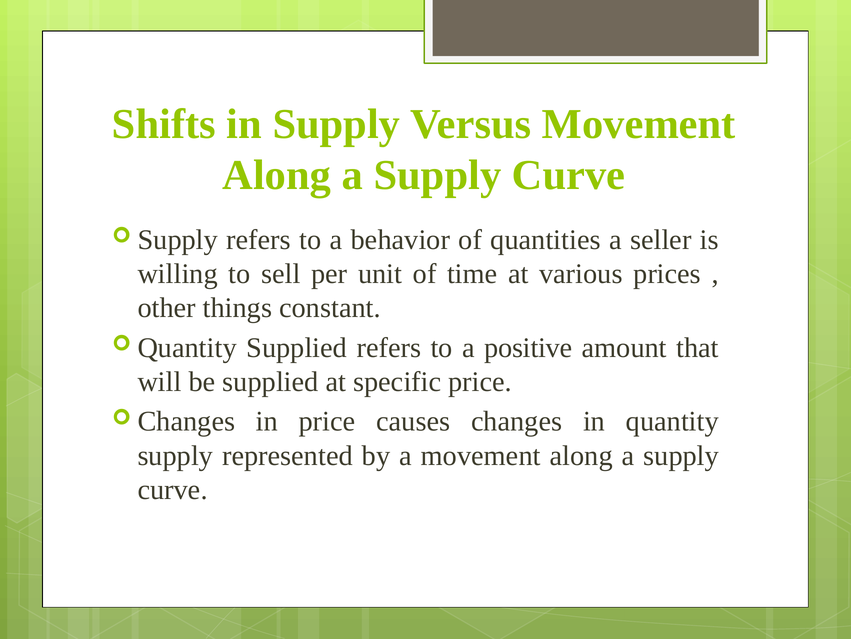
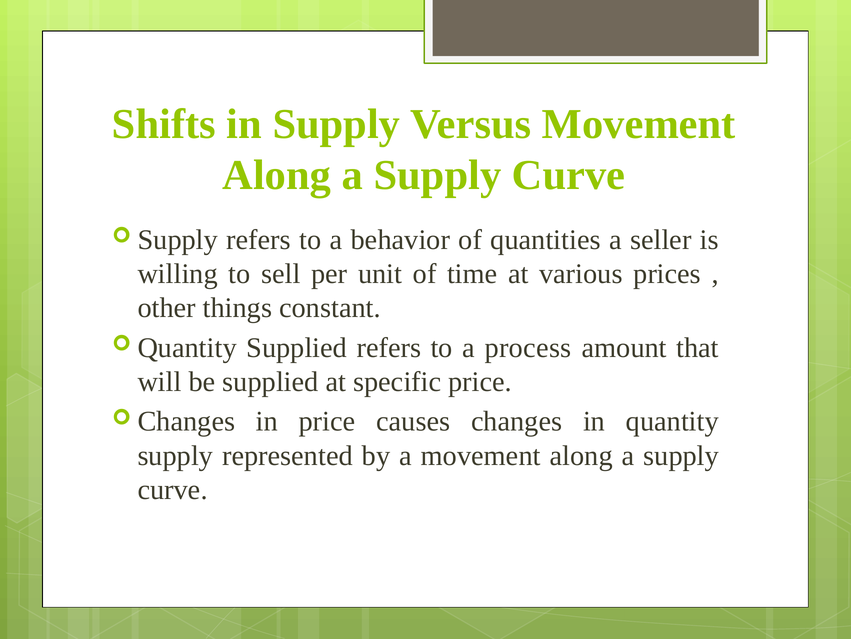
positive: positive -> process (528, 347)
